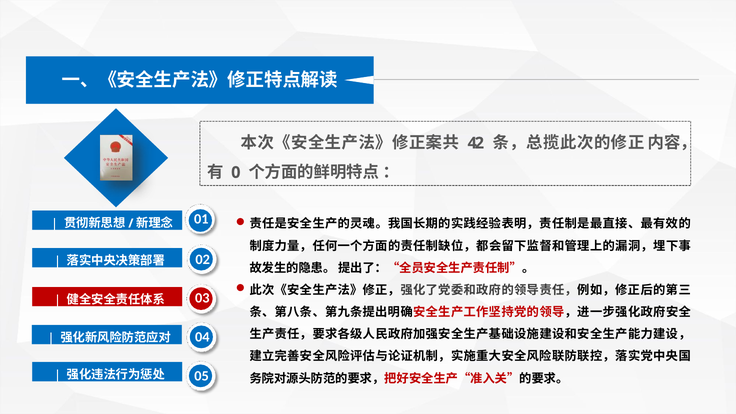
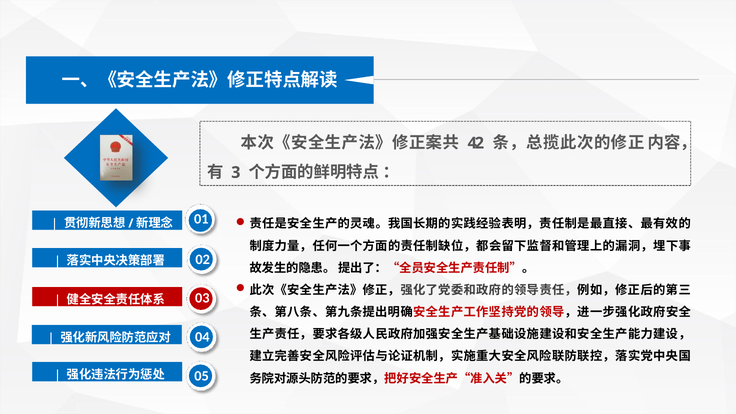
0: 0 -> 3 (236, 173)
